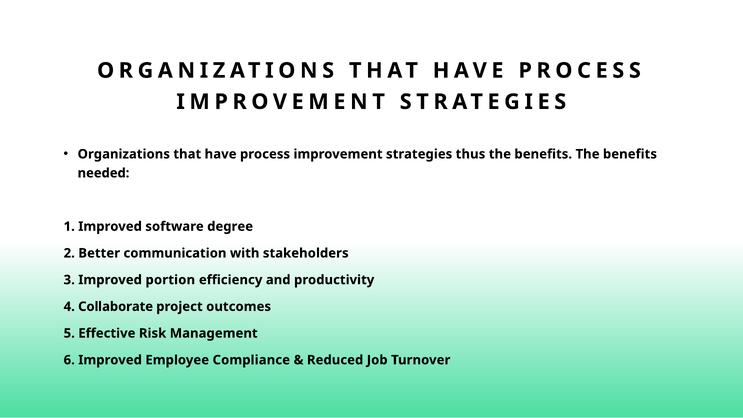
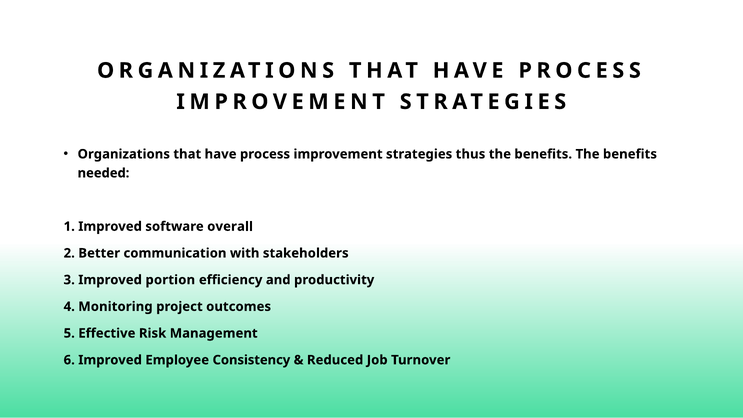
degree: degree -> overall (230, 226)
Collaborate: Collaborate -> Monitoring (115, 307)
Compliance: Compliance -> Consistency (251, 360)
